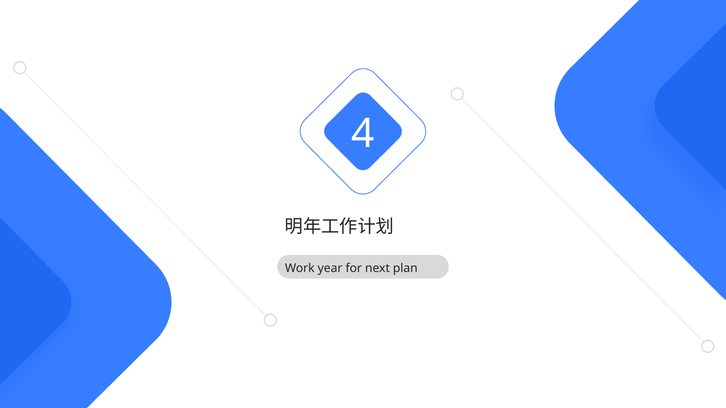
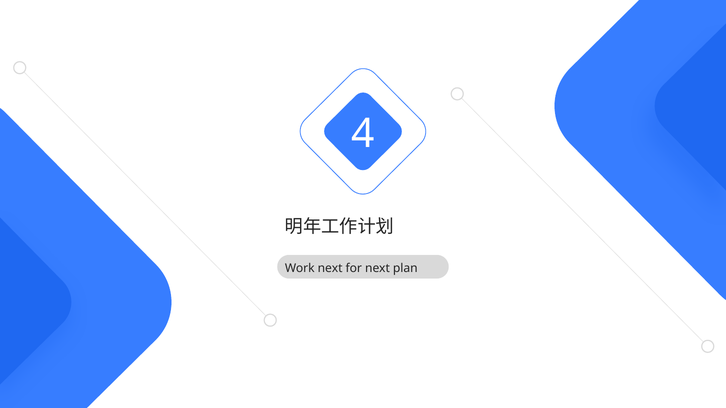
Work year: year -> next (330, 268)
